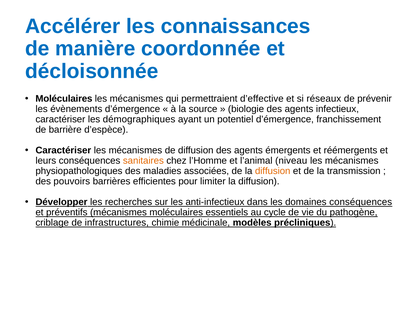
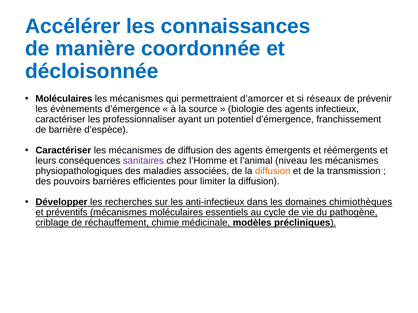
d’effective: d’effective -> d’amorcer (262, 99)
démographiques: démographiques -> professionnaliser (139, 120)
sanitaires colour: orange -> purple (143, 161)
domaines conséquences: conséquences -> chimiothèques (361, 202)
infrastructures: infrastructures -> réchauffement (117, 223)
